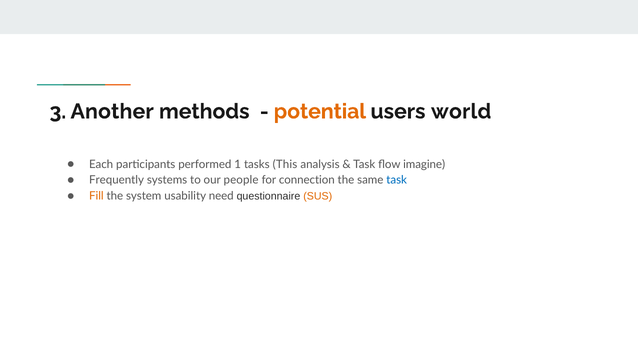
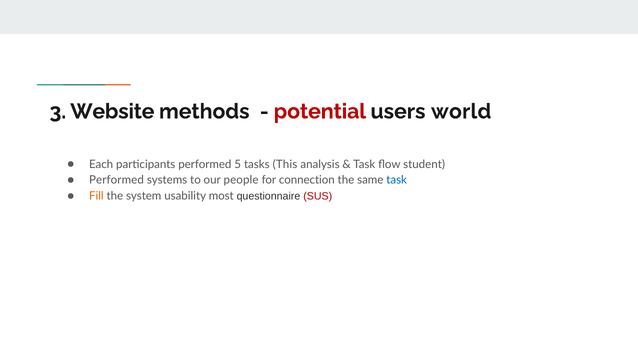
Another: Another -> Website (112, 111)
potential colour: orange -> red (320, 111)
1: 1 -> 5 (238, 164)
imagine: imagine -> student (424, 164)
Frequently: Frequently -> Performed (116, 180)
need: need -> most (221, 196)
SUS colour: orange -> red (318, 196)
